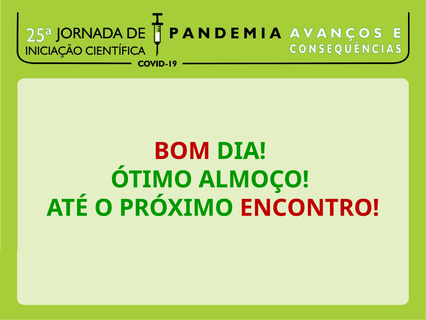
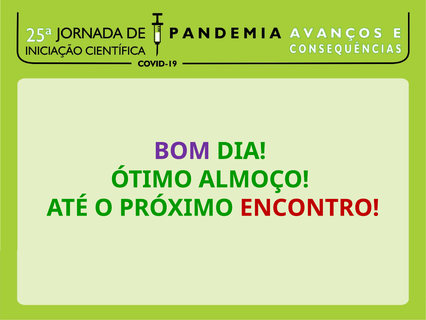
BOM colour: red -> purple (182, 151)
